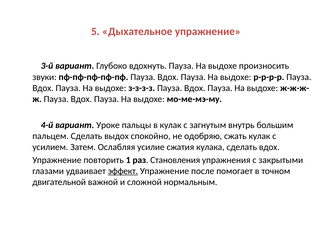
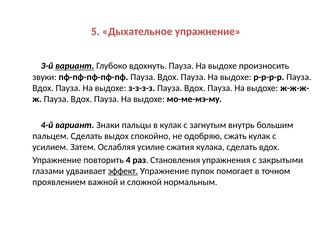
вариант underline: none -> present (75, 66)
Уроке: Уроке -> Знаки (108, 125)
1: 1 -> 4 (128, 160)
после: после -> пупок (203, 171)
двигательной: двигательной -> проявлением (59, 182)
